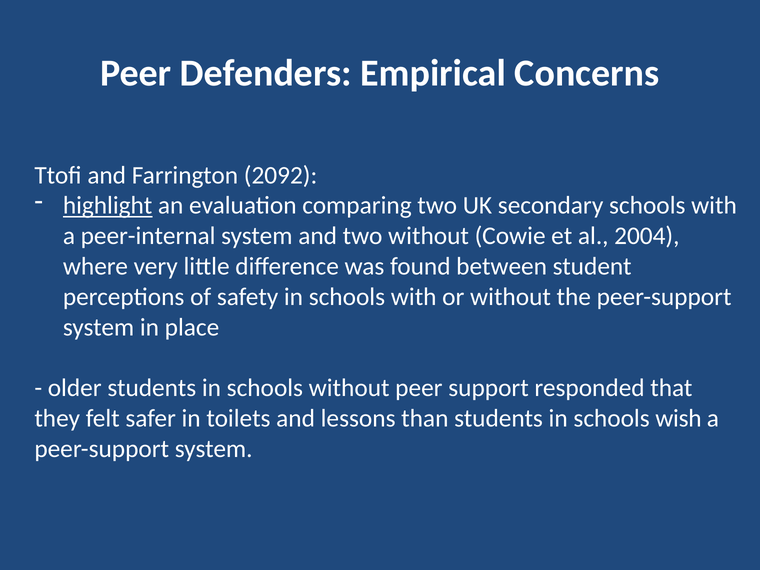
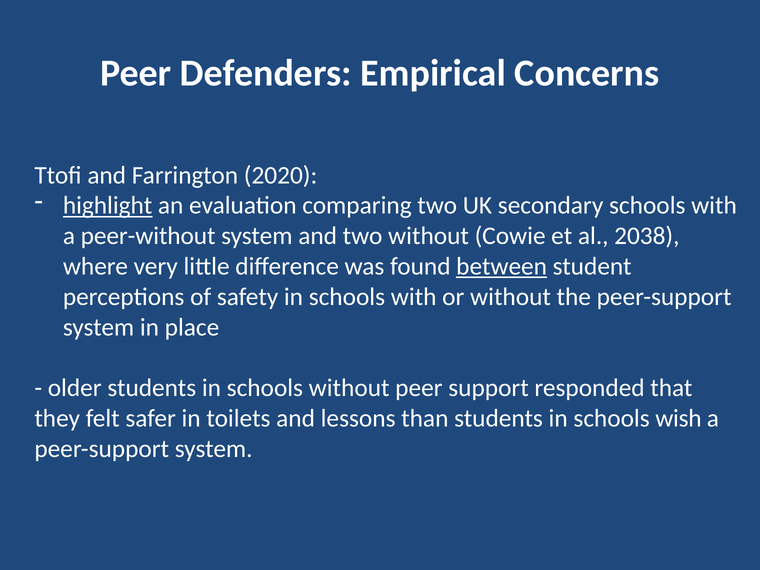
2092: 2092 -> 2020 (281, 175)
peer-internal: peer-internal -> peer-without (148, 236)
2004: 2004 -> 2038 (647, 236)
between underline: none -> present (502, 266)
